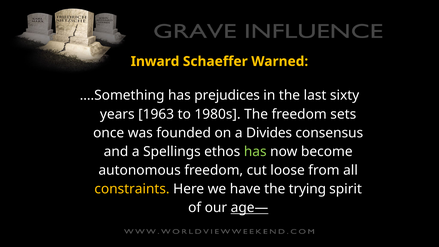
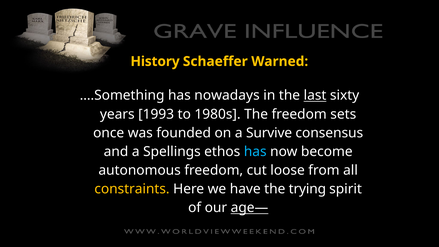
Inward: Inward -> History (155, 61)
prejudices: prejudices -> nowadays (227, 95)
last underline: none -> present (315, 95)
1963: 1963 -> 1993 (156, 114)
Divides: Divides -> Survive (269, 133)
has colour: light green -> light blue (255, 152)
